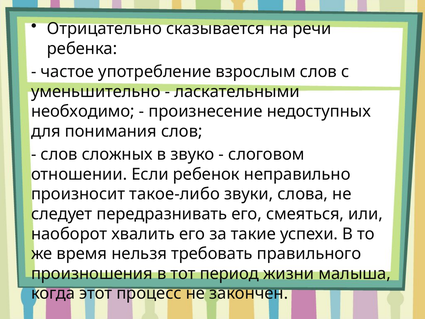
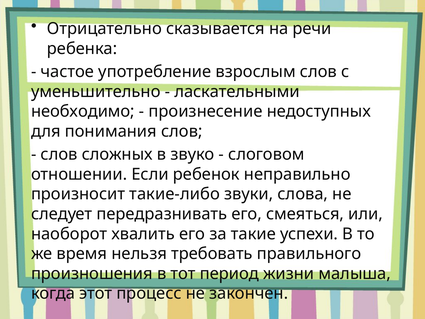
такое-либо: такое-либо -> такие-либо (175, 194)
